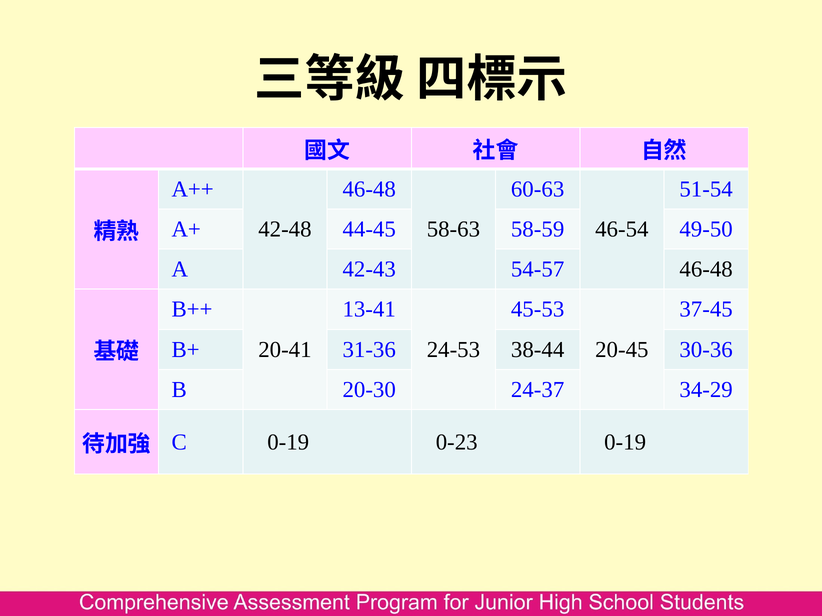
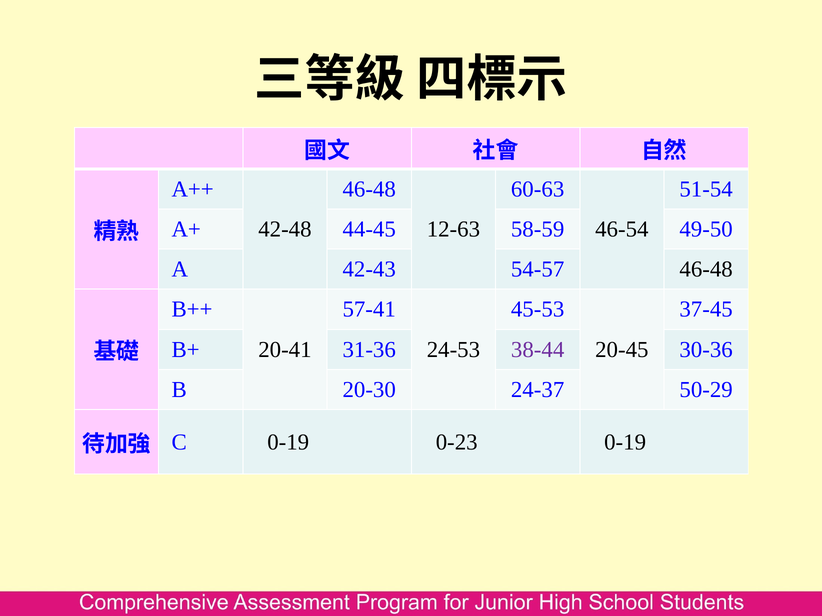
58-63: 58-63 -> 12-63 (453, 229)
13-41: 13-41 -> 57-41 (369, 310)
38-44 colour: black -> purple (538, 350)
34-29: 34-29 -> 50-29 (706, 390)
